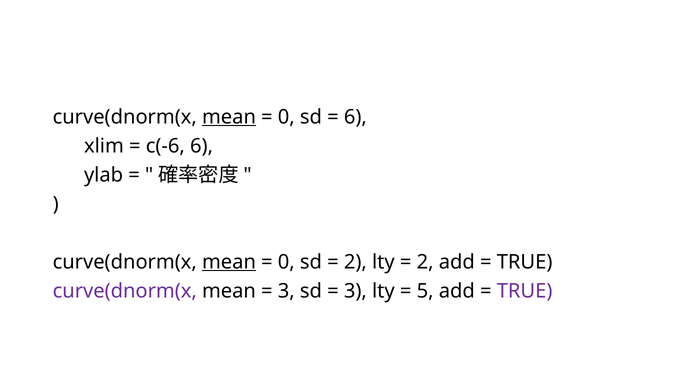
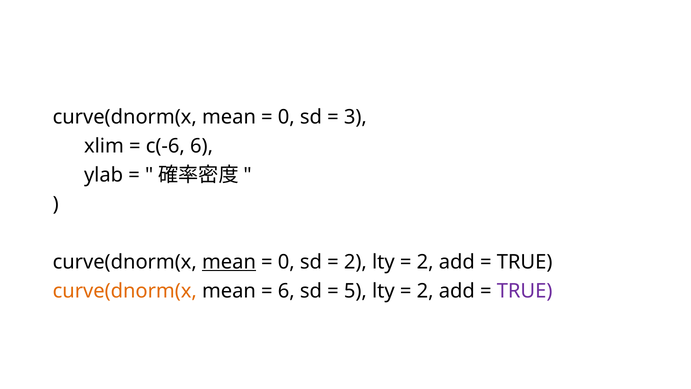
mean underline: present -> none (229, 117)
6: 6 -> 3 (355, 117)
curve(dnorm(x colour: purple -> orange (125, 291)
3: 3 -> 6 (286, 291)
3: 3 -> 5 (355, 291)
5: 5 -> 2 (425, 291)
